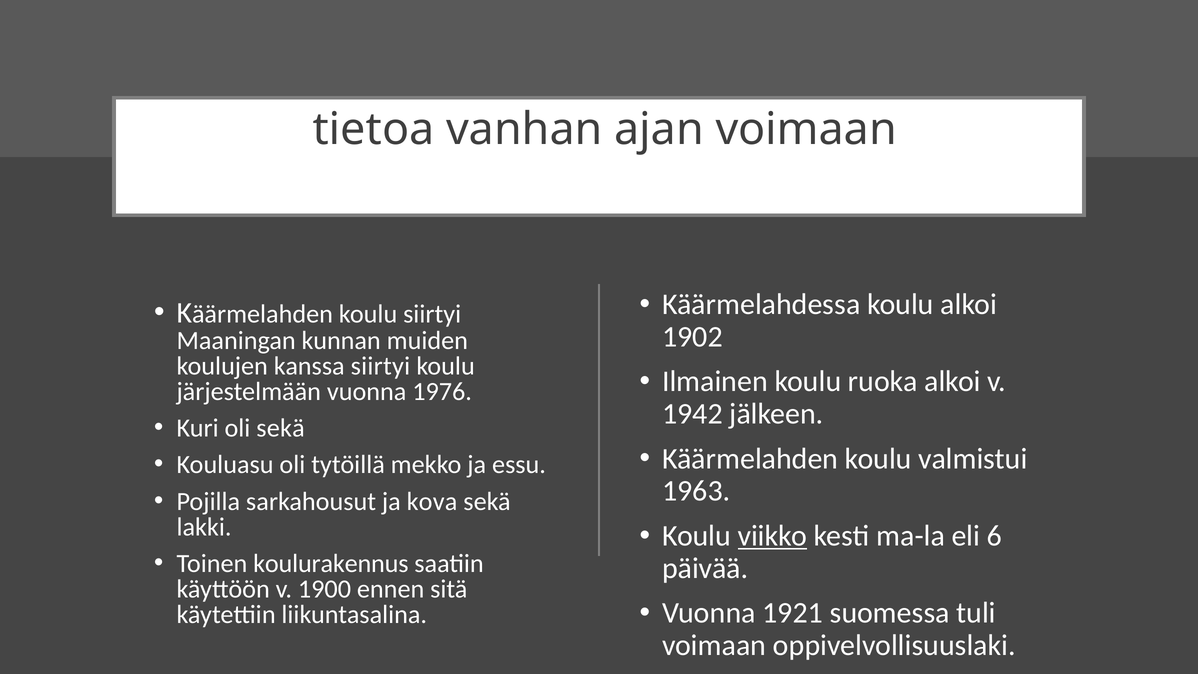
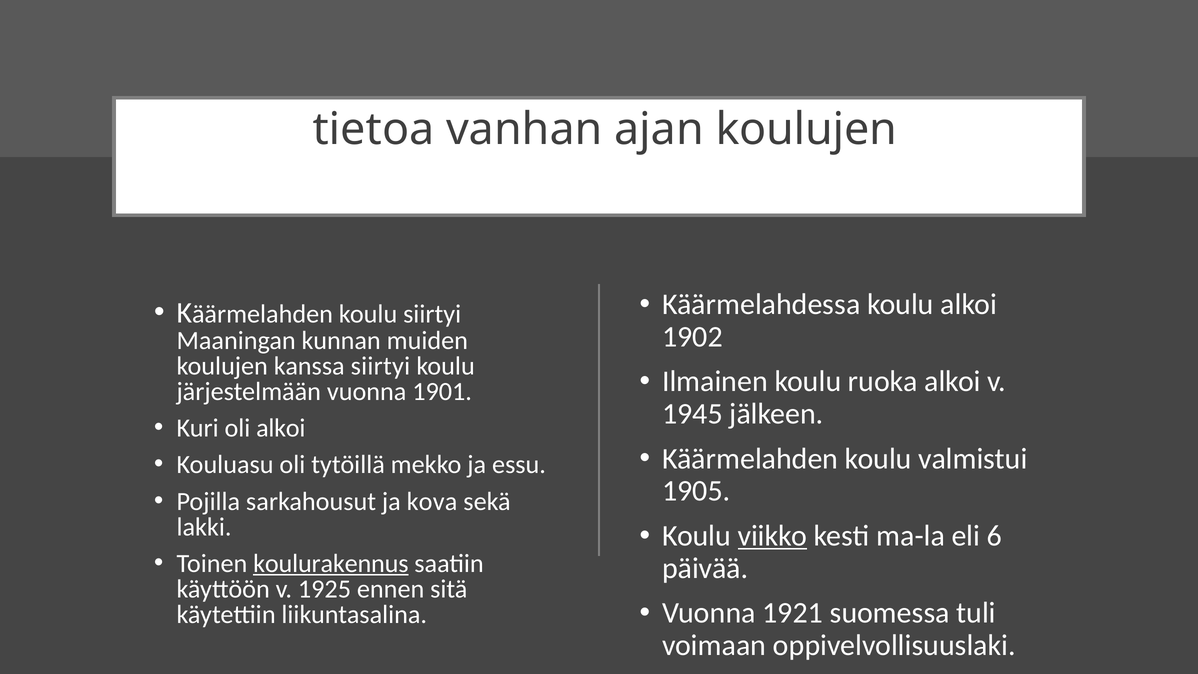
ajan voimaan: voimaan -> koulujen (806, 129)
1976: 1976 -> 1901 (442, 391)
1942: 1942 -> 1945 (692, 414)
oli sekä: sekä -> alkoi (281, 428)
1963: 1963 -> 1905 (696, 491)
koulurakennus underline: none -> present (331, 564)
1900: 1900 -> 1925 (324, 589)
